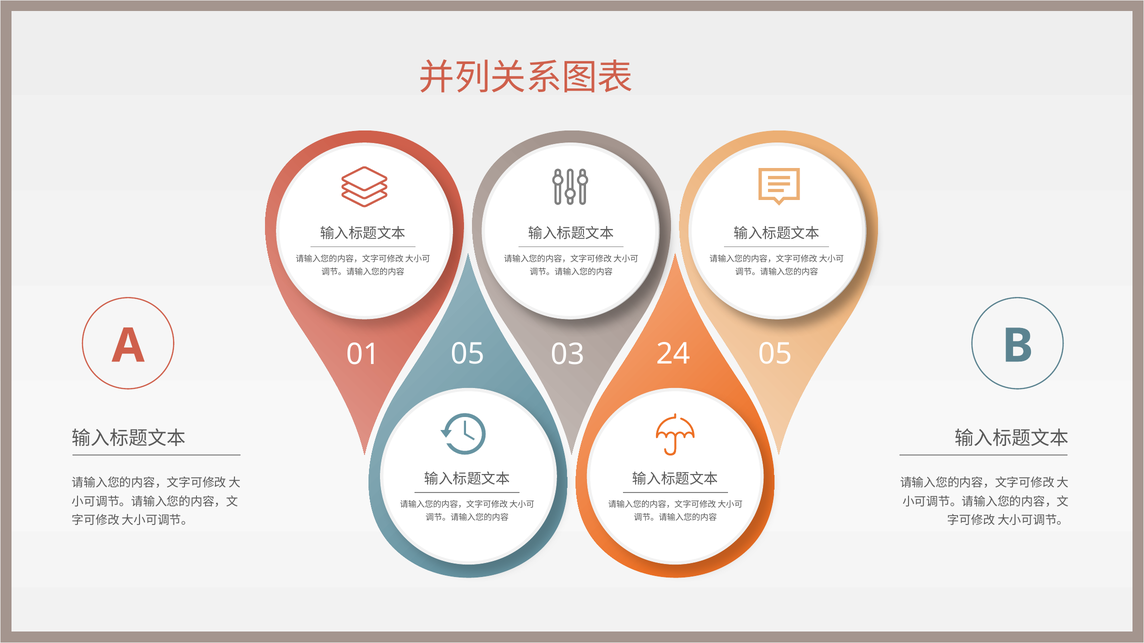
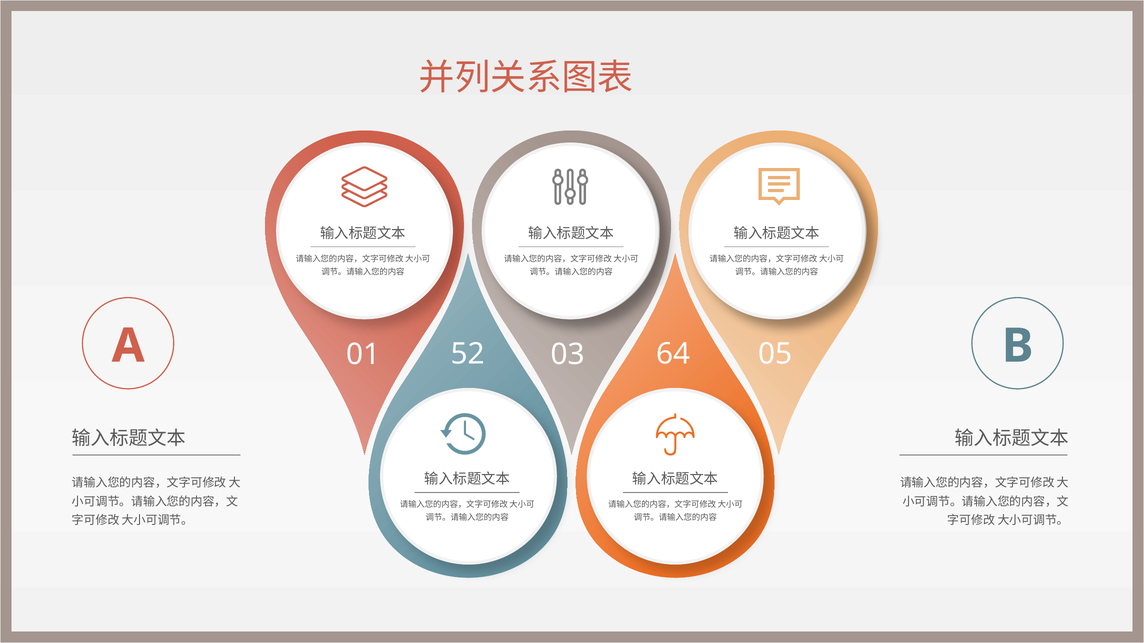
01 05: 05 -> 52 (468, 354)
24: 24 -> 64 (673, 354)
